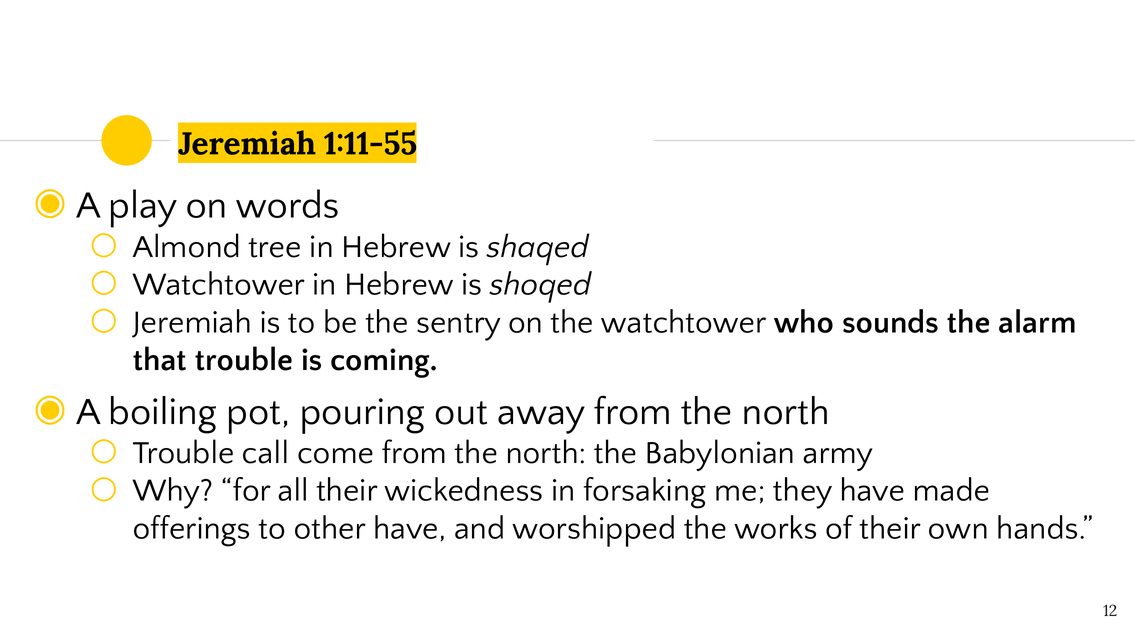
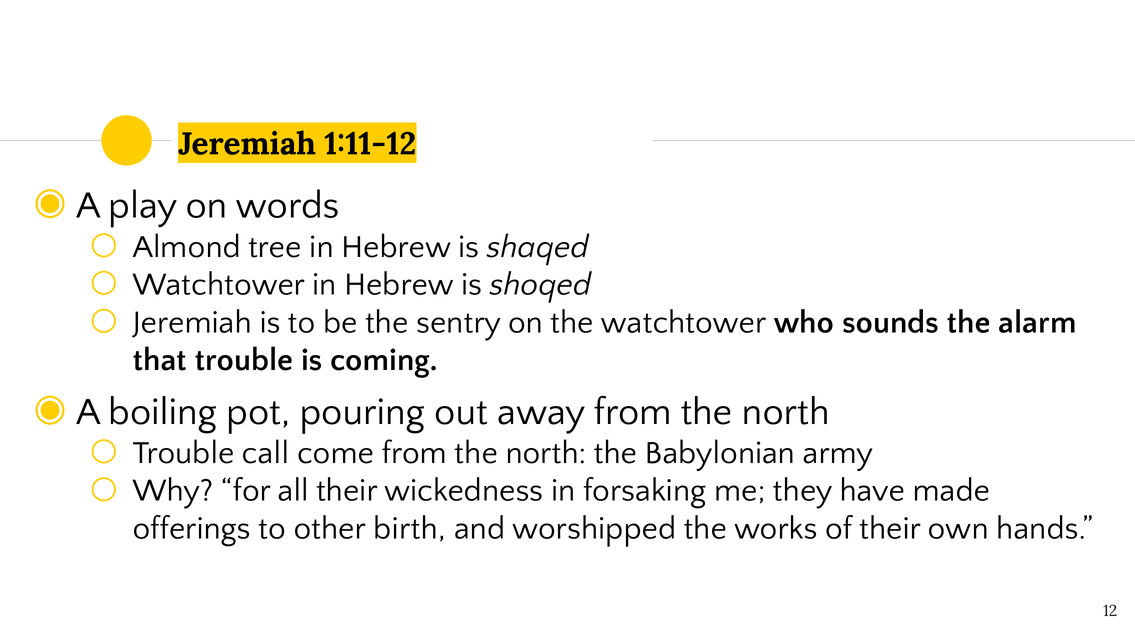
1:11-55: 1:11-55 -> 1:11-12 (370, 144)
other have: have -> birth (410, 529)
